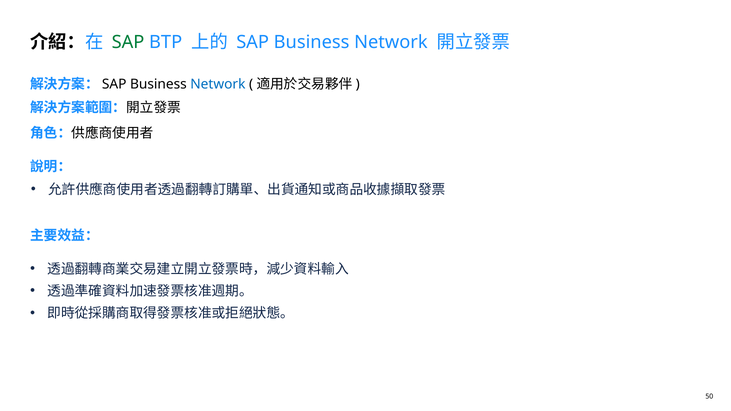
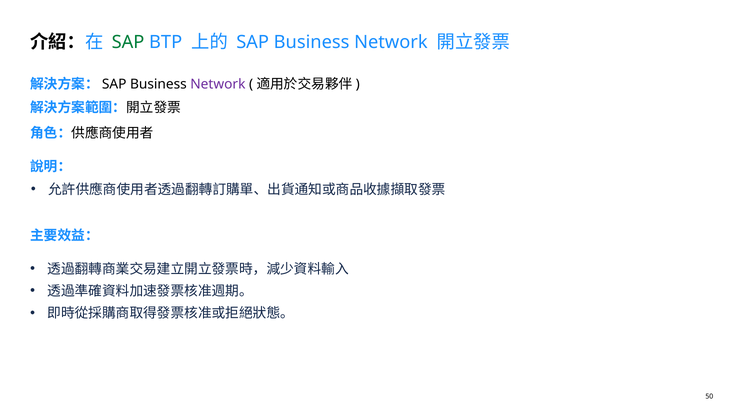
Network colour: blue -> purple (218, 84)
